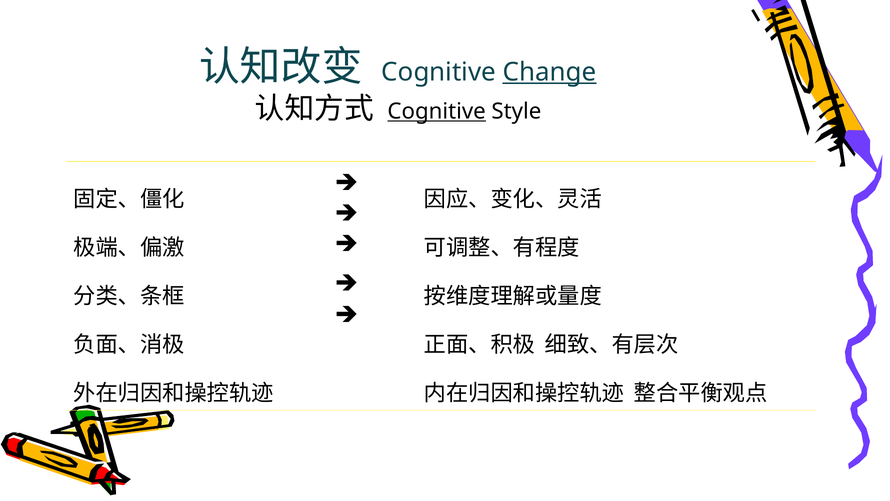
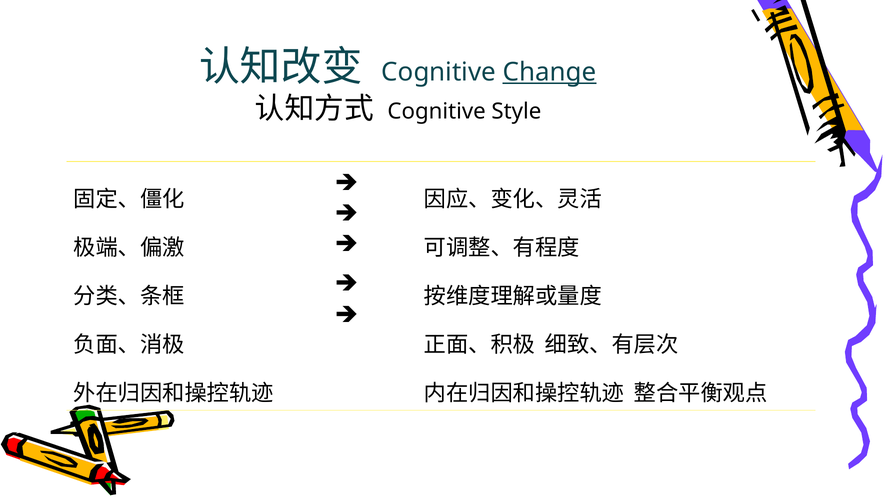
Cognitive underline: present -> none (437, 111)
